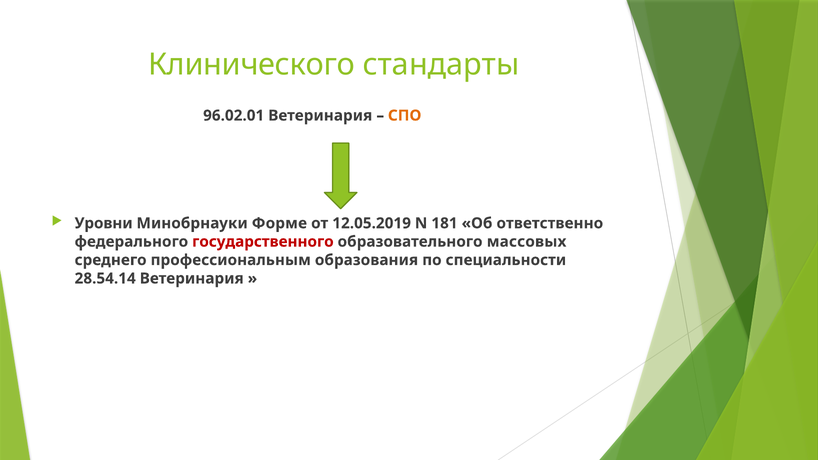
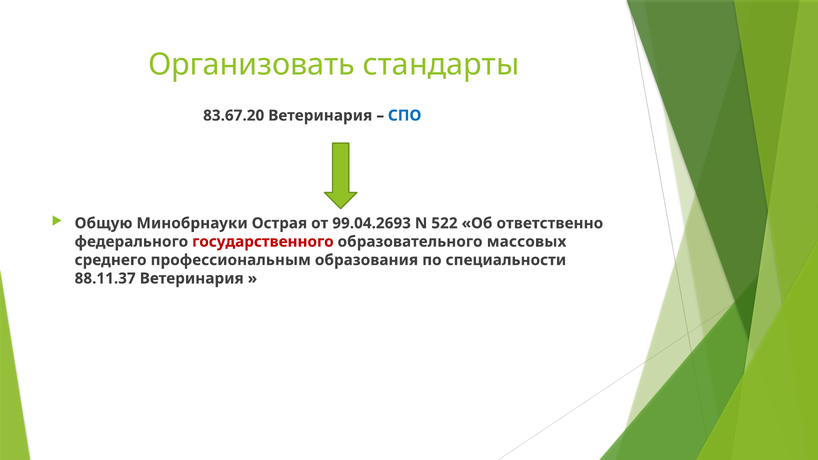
Клинического: Клинического -> Организовать (251, 65)
96.02.01: 96.02.01 -> 83.67.20 (234, 116)
СПО colour: orange -> blue (405, 116)
Уровни: Уровни -> Общую (104, 223)
Форме: Форме -> Острая (279, 223)
12.05.2019: 12.05.2019 -> 99.04.2693 (372, 223)
181: 181 -> 522 (444, 223)
28.54.14: 28.54.14 -> 88.11.37 (105, 279)
